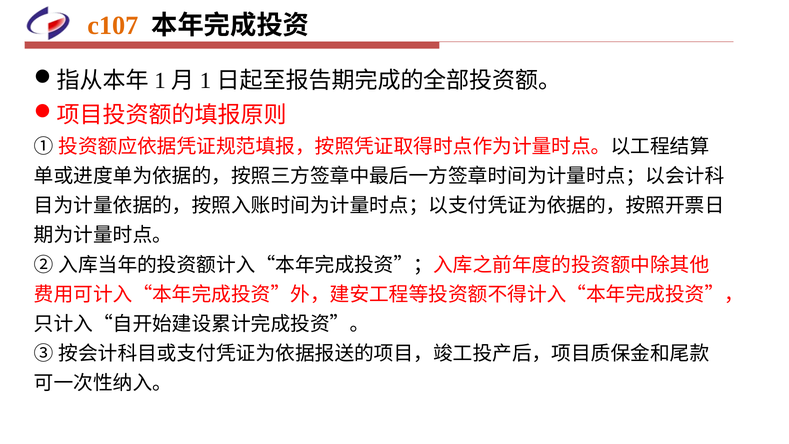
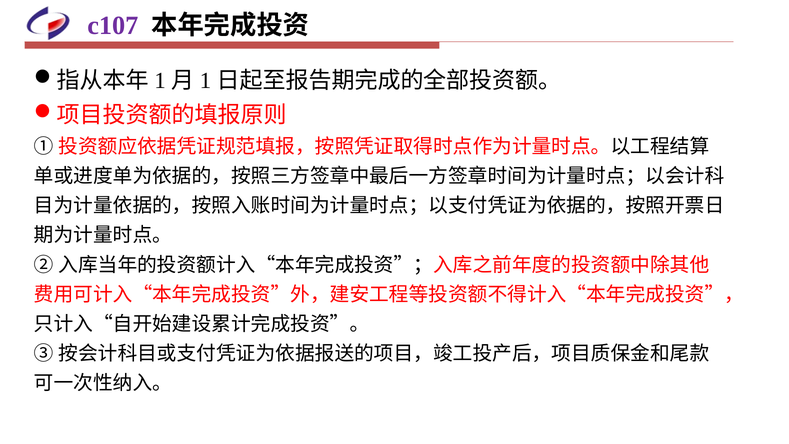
c107 colour: orange -> purple (113, 25)
